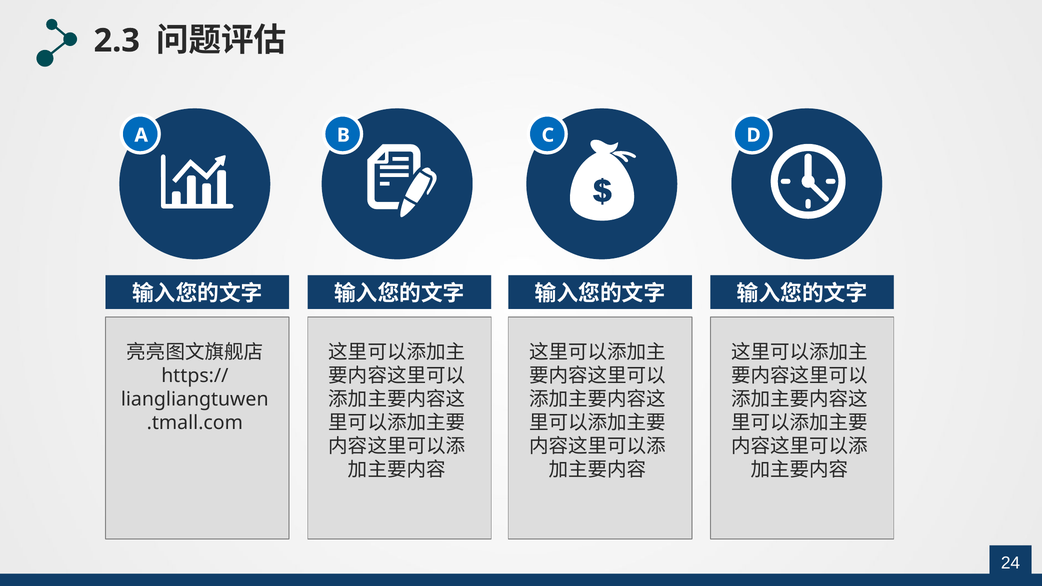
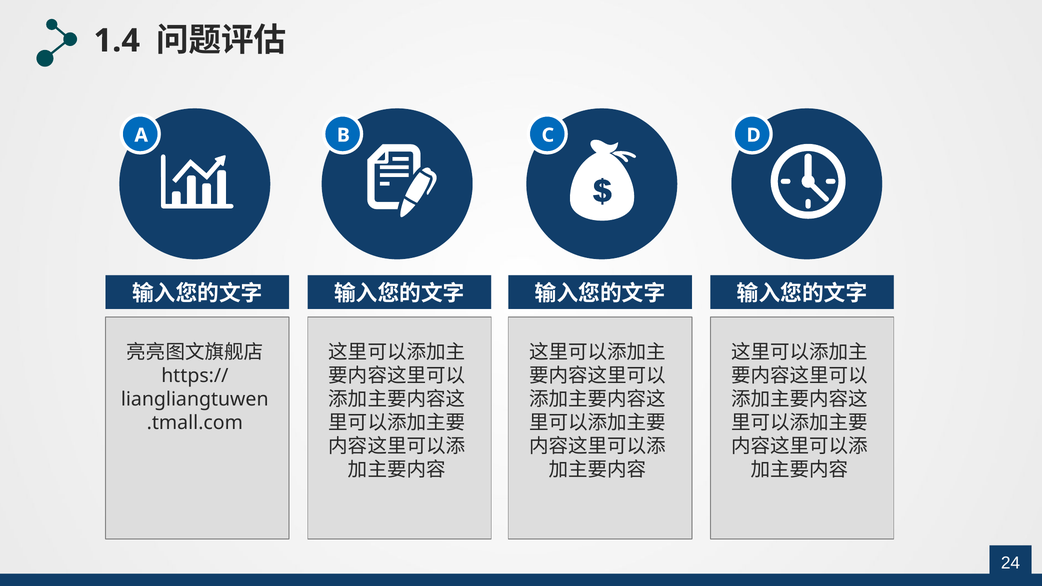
2.3: 2.3 -> 1.4 (117, 41)
